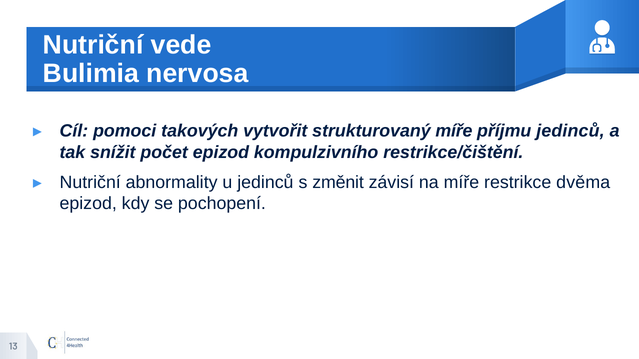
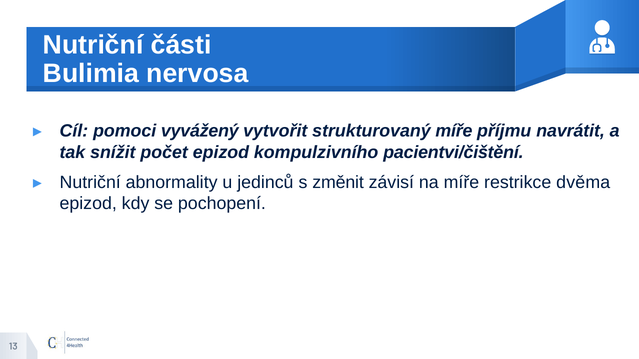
vede: vede -> části (181, 45)
takových: takových -> vyvážený (200, 131)
příjmu jedinců: jedinců -> navrátit (571, 131)
restrikce/čištění: restrikce/čištění -> pacientvi/čištění (453, 152)
